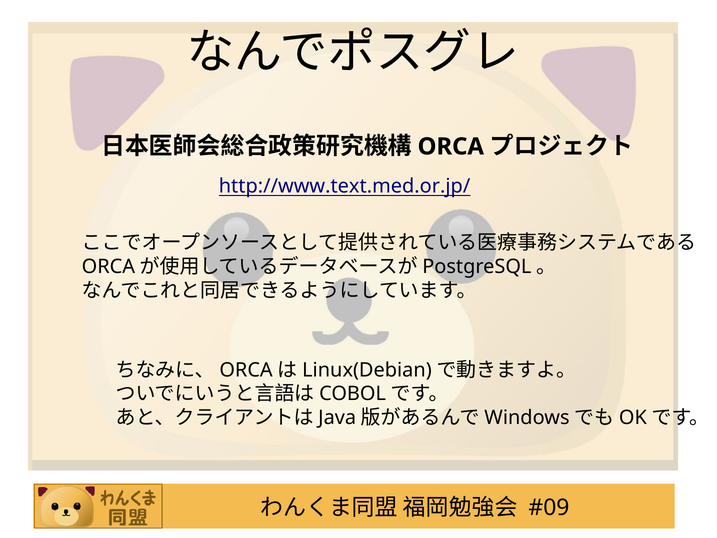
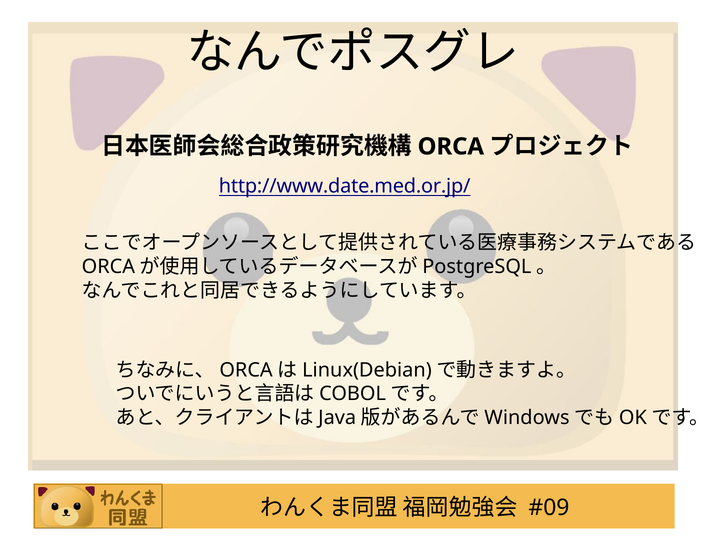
http://www.text.med.or.jp/: http://www.text.med.or.jp/ -> http://www.date.med.or.jp/ (345, 186)
